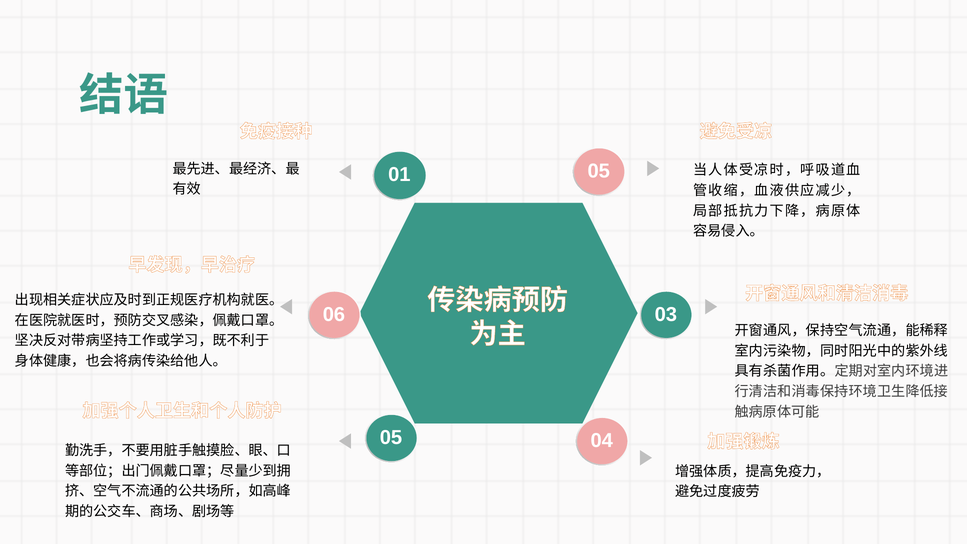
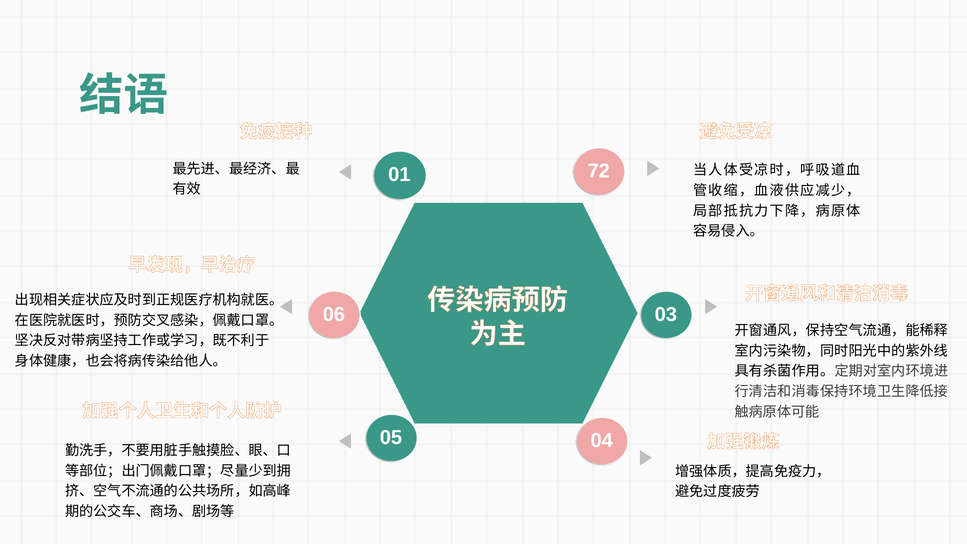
01 05: 05 -> 72 (599, 171)
